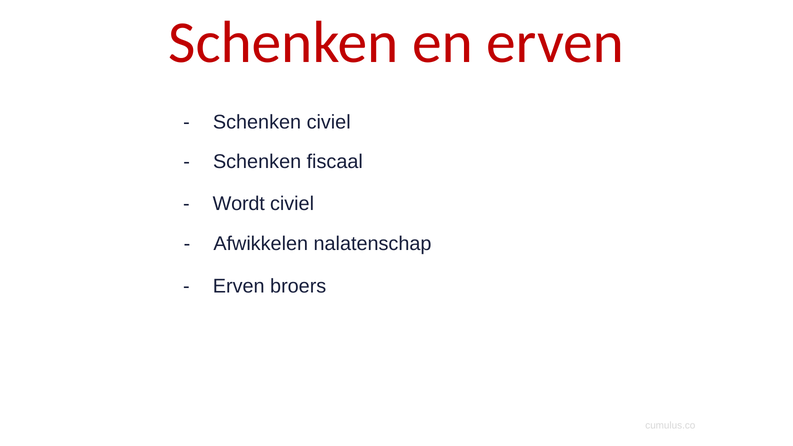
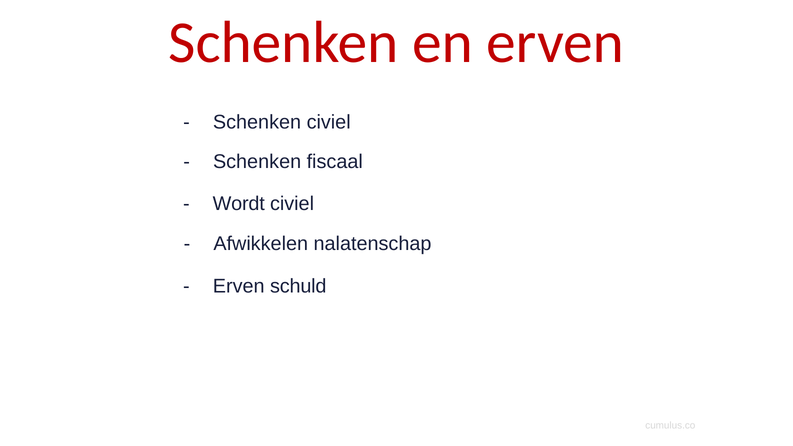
broers: broers -> schuld (298, 286)
